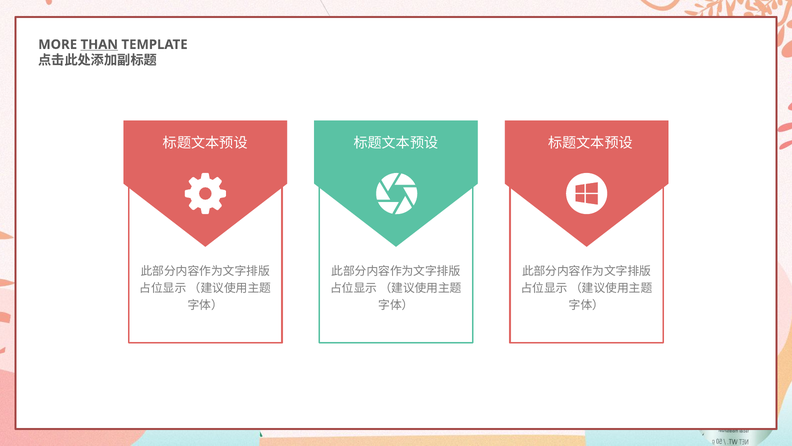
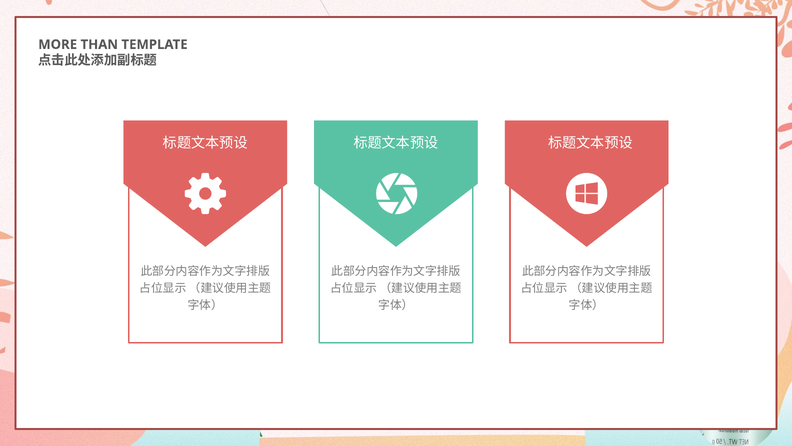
THAN underline: present -> none (99, 44)
